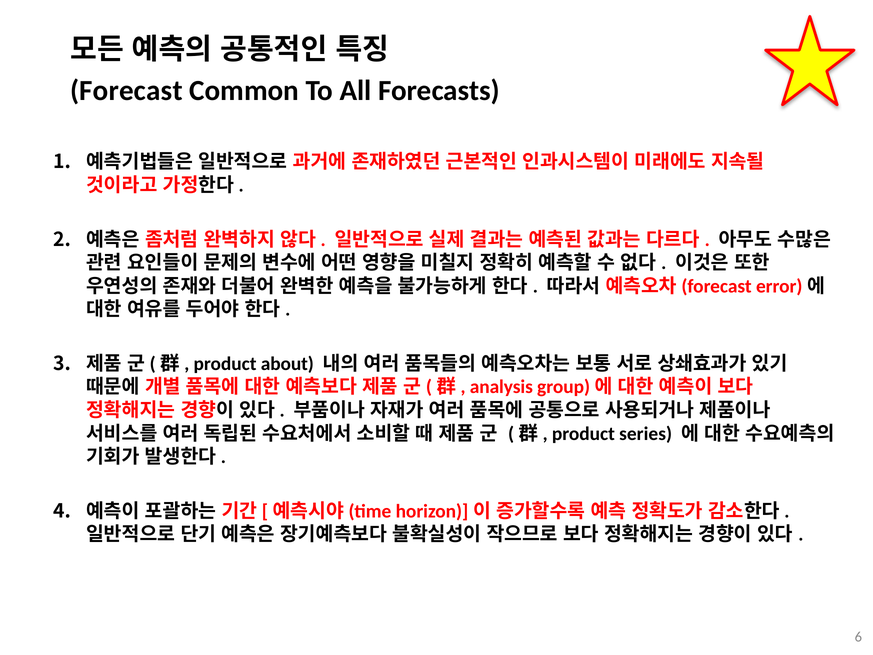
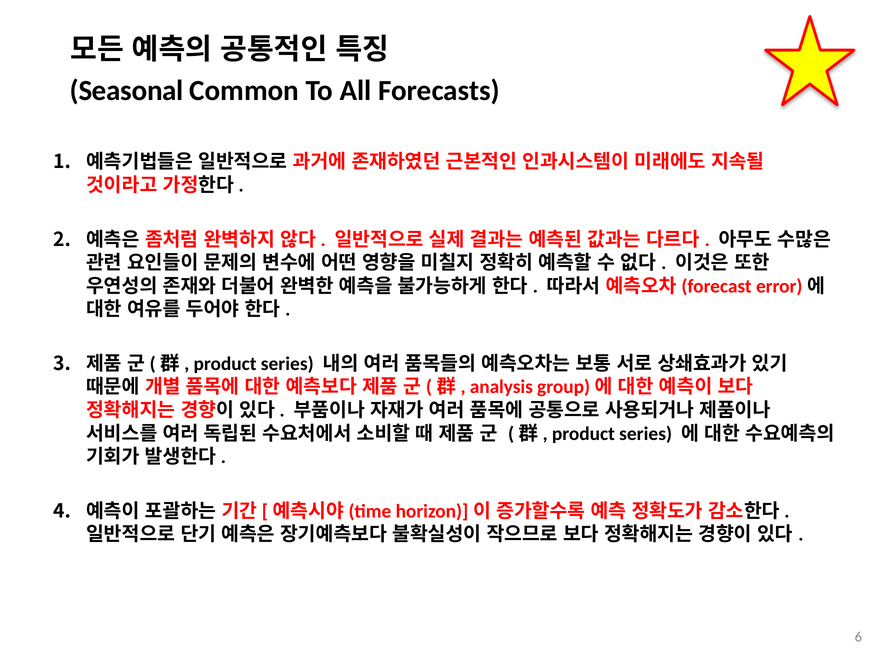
Forecast: Forecast -> Seasonal (127, 90)
about: about -> series (287, 364)
